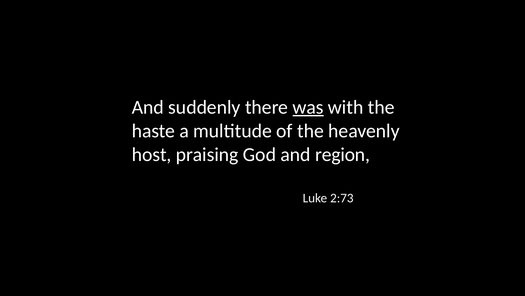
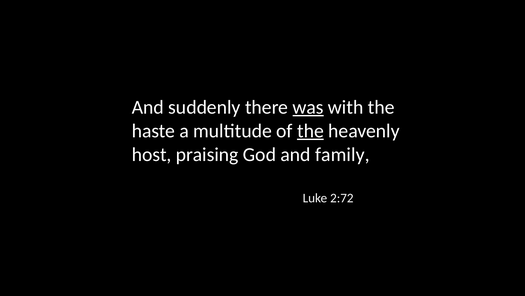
the underline: none -> present (310, 131)
region: region -> family (342, 154)
2:73: 2:73 -> 2:72 (342, 198)
